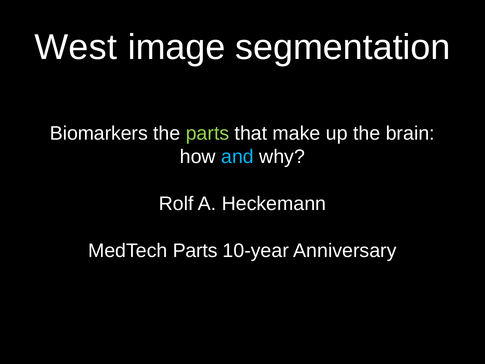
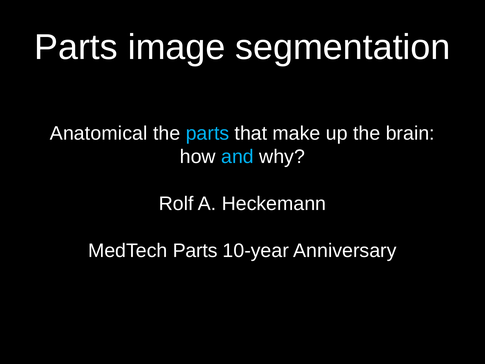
West: West -> Parts (76, 47)
Biomarkers: Biomarkers -> Anatomical (99, 133)
parts colour: light green -> light blue (207, 133)
